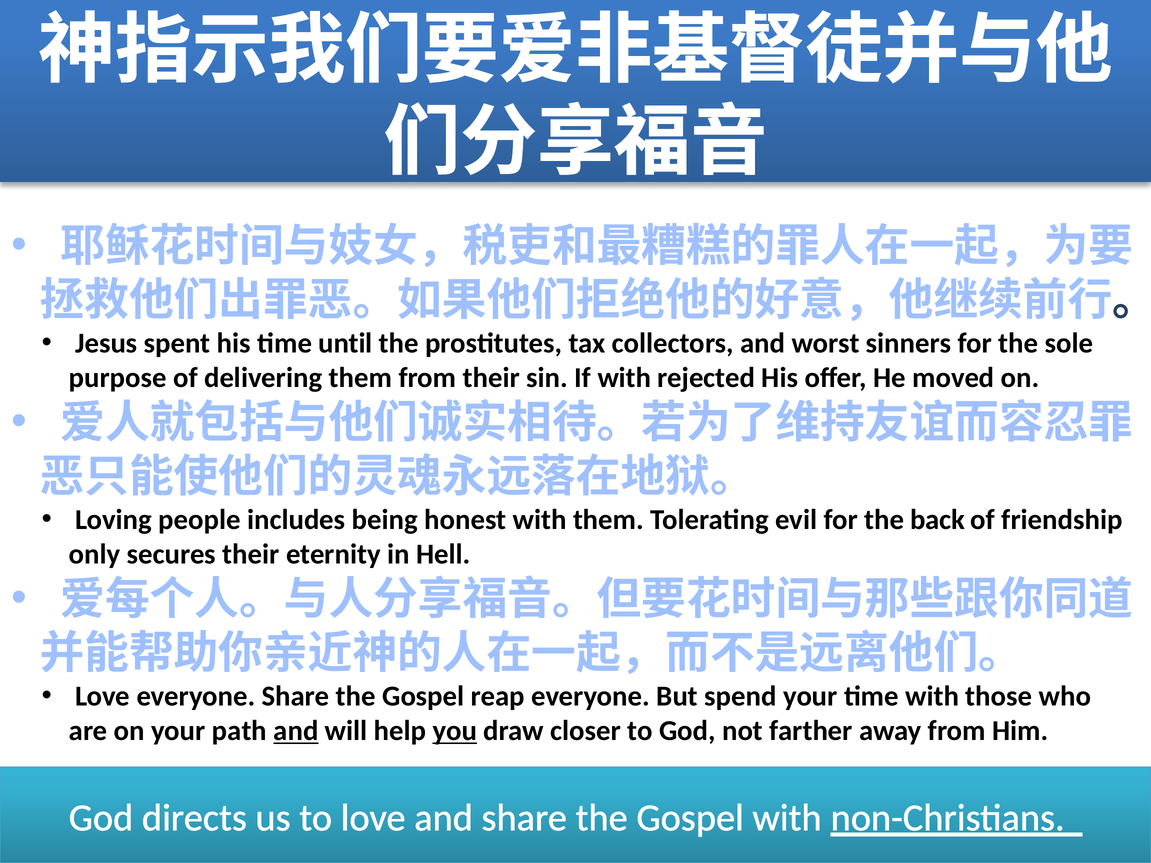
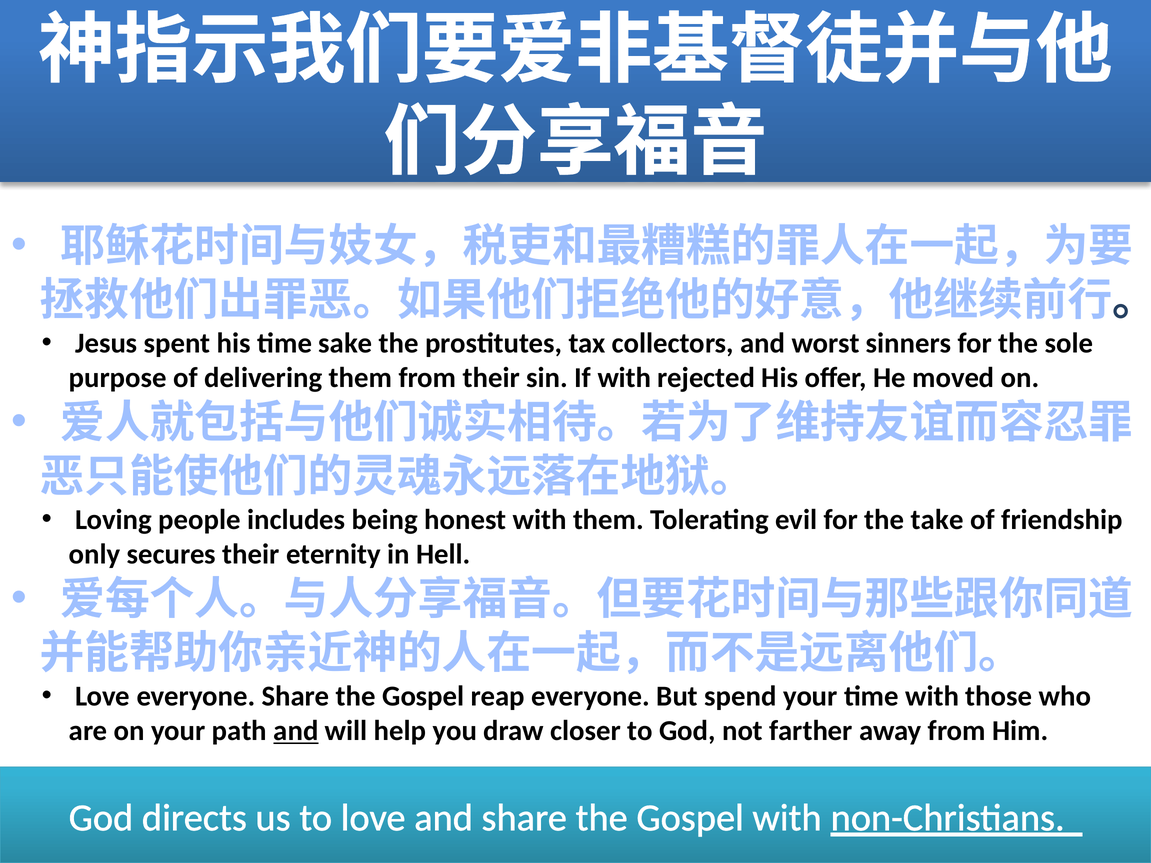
until: until -> sake (345, 343)
back: back -> take (937, 520)
you underline: present -> none (455, 731)
